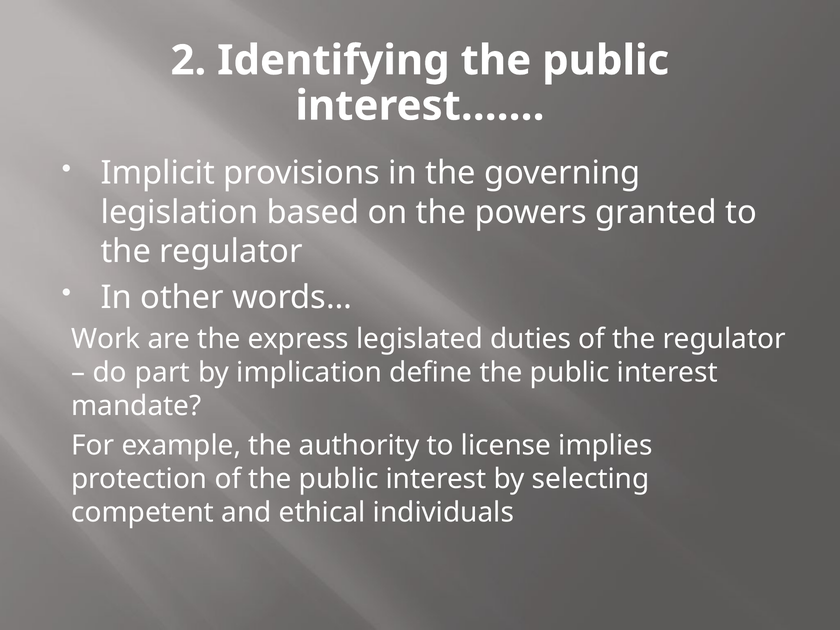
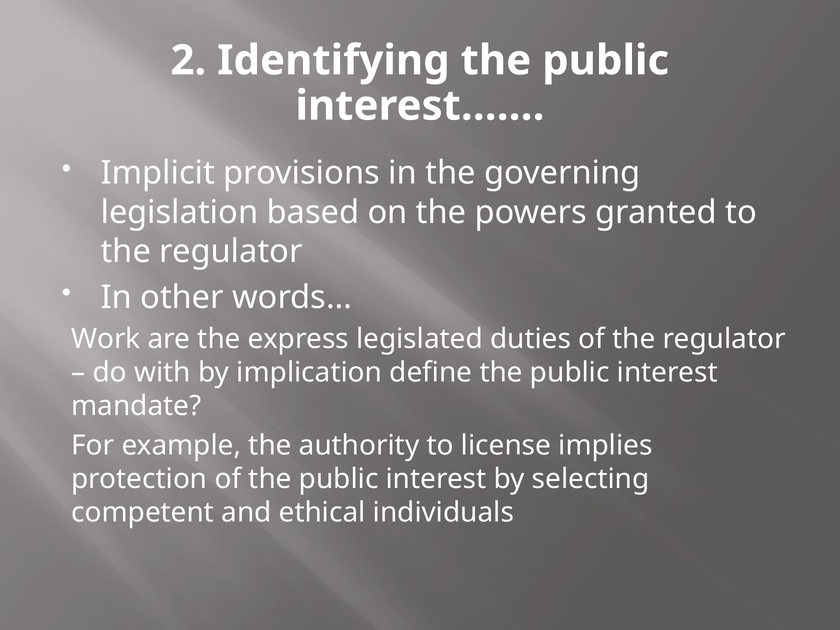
part: part -> with (162, 373)
